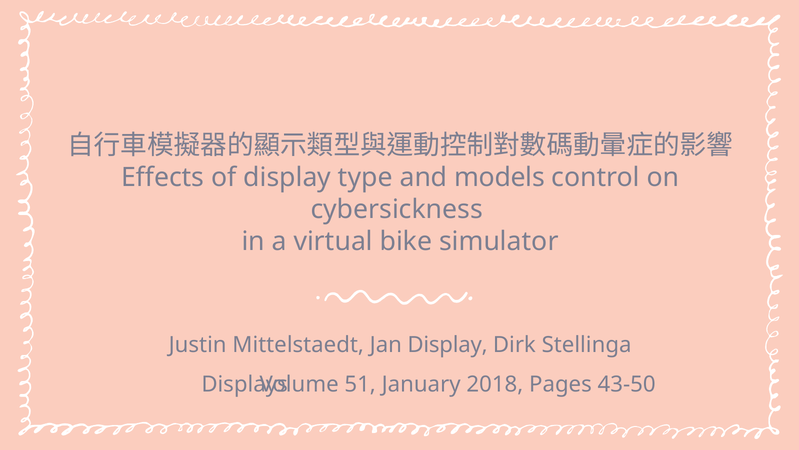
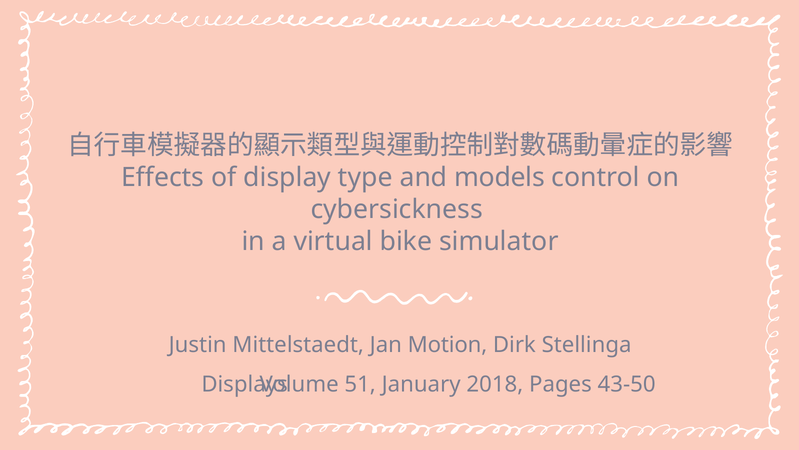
Jan Display: Display -> Motion (447, 344)
